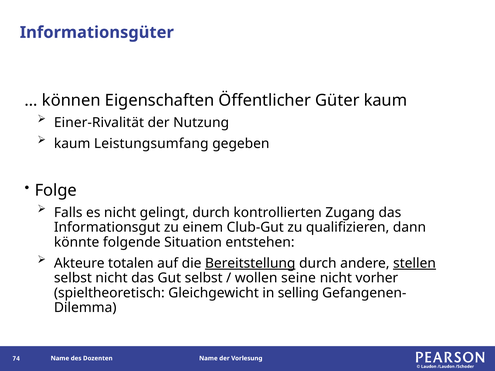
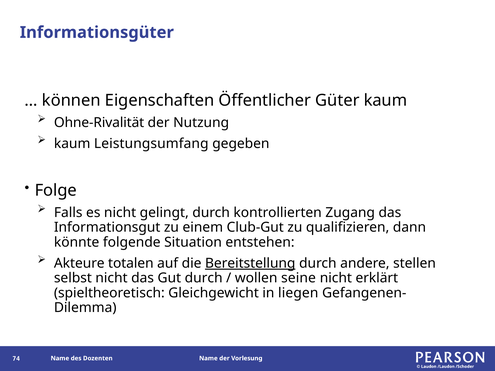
Einer-Rivalität: Einer-Rivalität -> Ohne-Rivalität (99, 123)
stellen underline: present -> none (414, 263)
Gut selbst: selbst -> durch (204, 278)
vorher: vorher -> erklärt (377, 278)
selling: selling -> liegen (298, 293)
